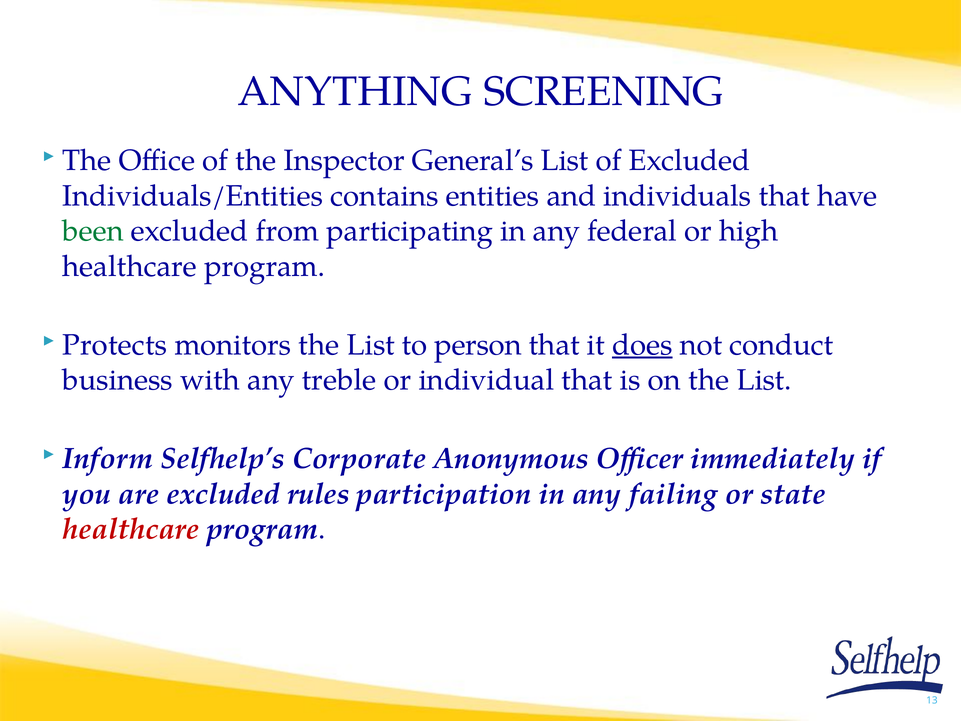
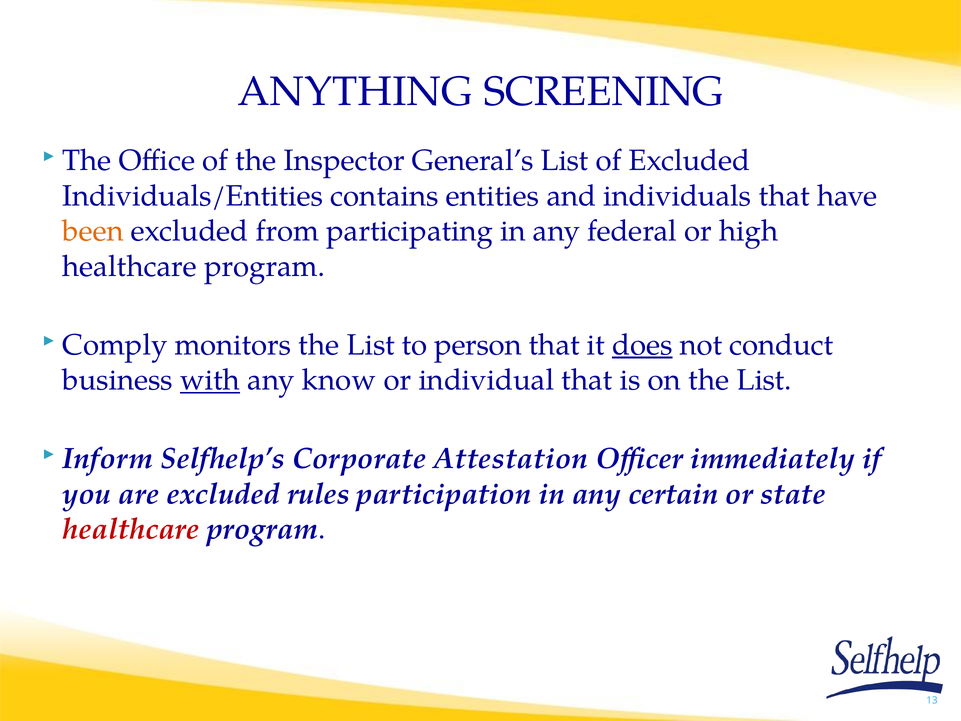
been colour: green -> orange (93, 231)
Protects: Protects -> Comply (115, 345)
with underline: none -> present (210, 380)
treble: treble -> know (339, 380)
Anonymous: Anonymous -> Attestation (511, 458)
failing: failing -> certain (673, 494)
